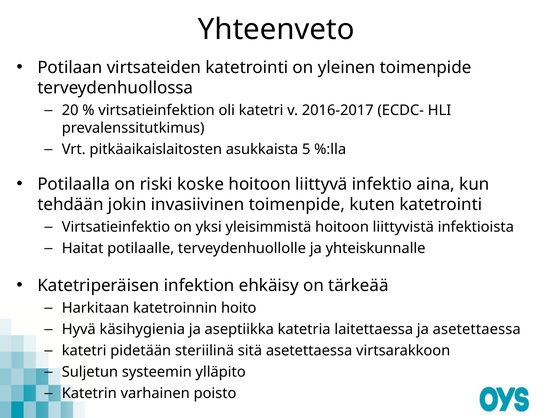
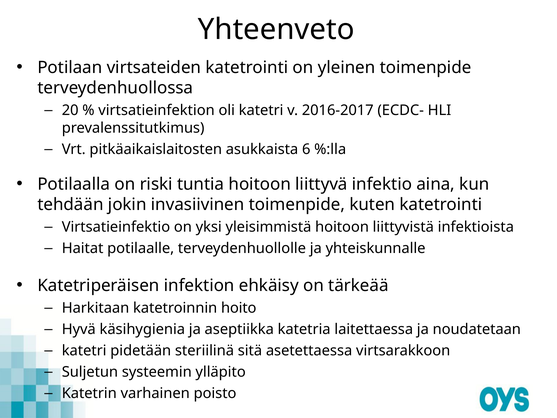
5: 5 -> 6 (306, 149)
koske: koske -> tuntia (201, 184)
ja asetettaessa: asetettaessa -> noudatetaan (477, 329)
